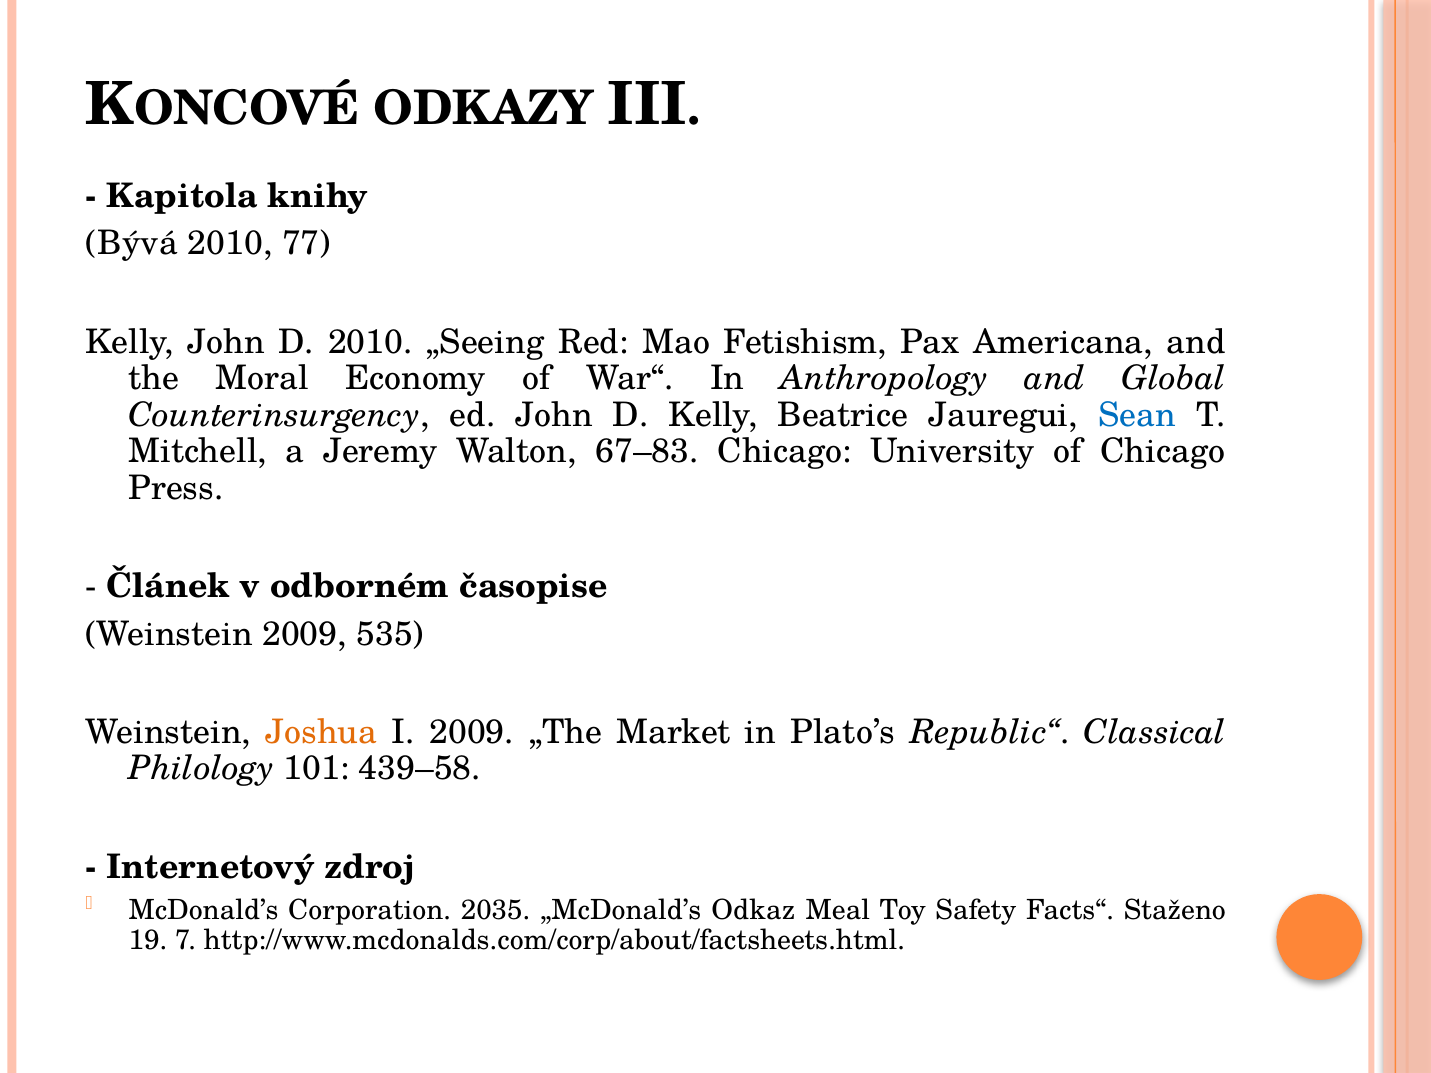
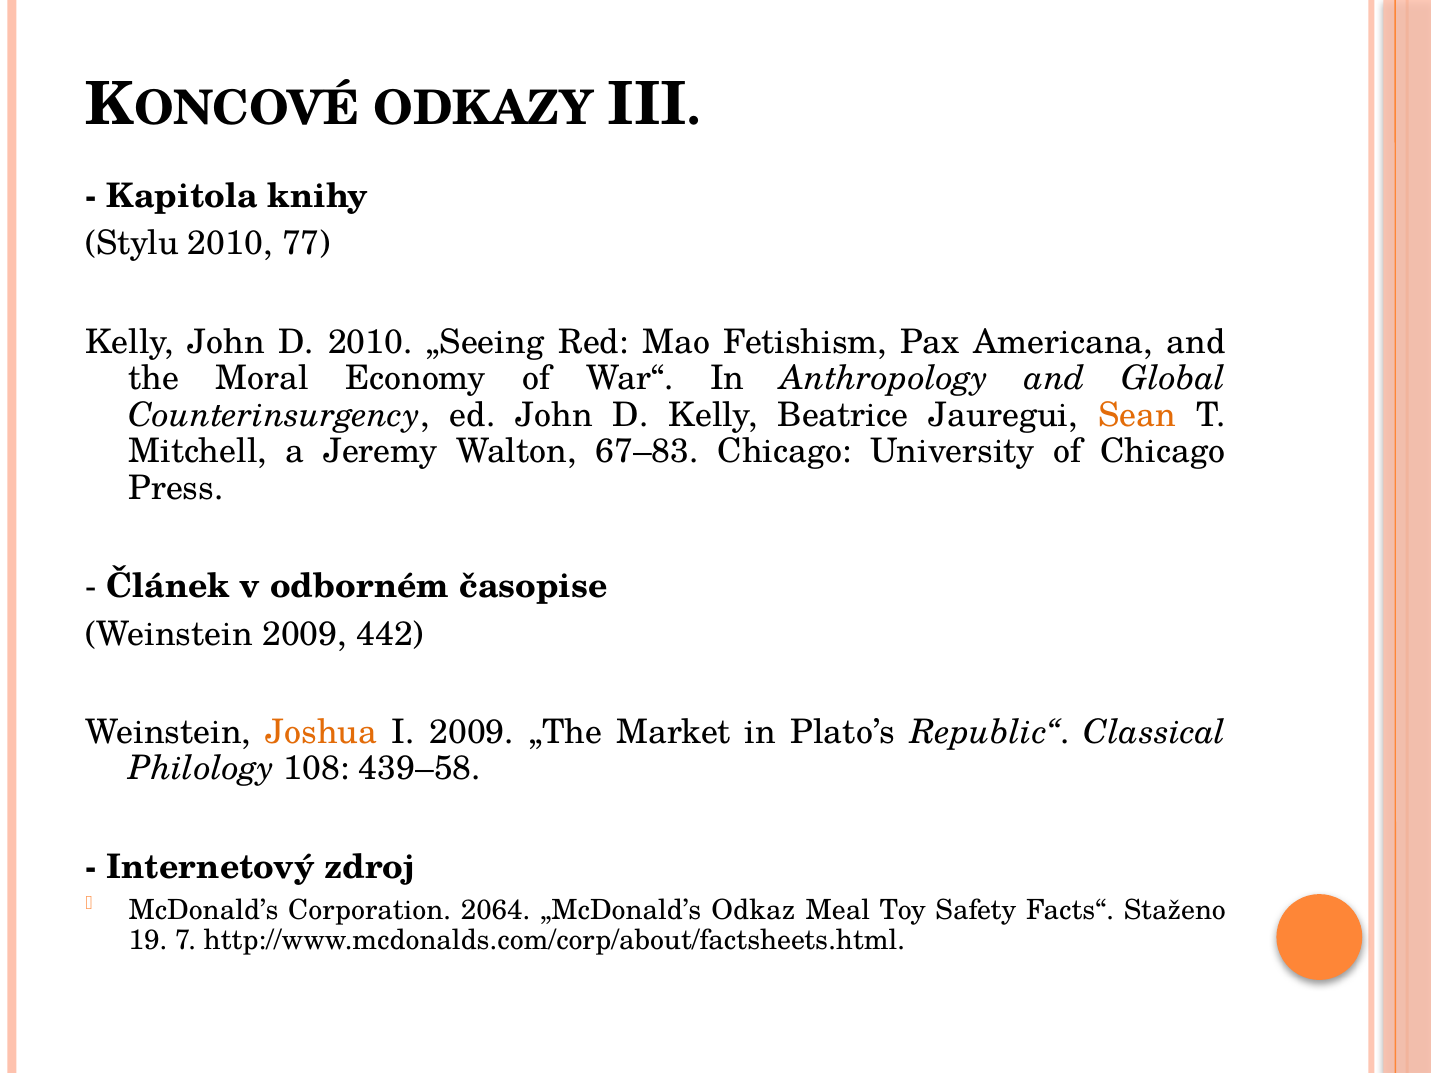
Bývá: Bývá -> Stylu (132, 244)
Sean colour: blue -> orange (1137, 415)
535: 535 -> 442 (390, 634)
101: 101 -> 108 (317, 769)
2035: 2035 -> 2064 (496, 911)
